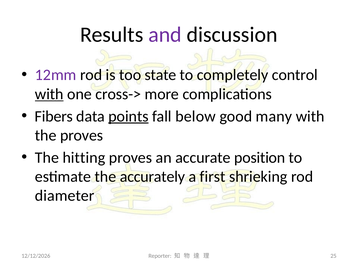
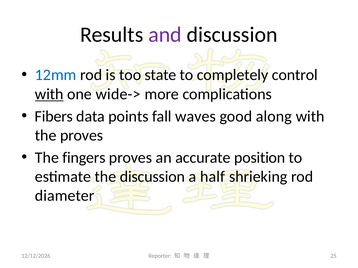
12mm colour: purple -> blue (56, 75)
cross->: cross-> -> wide-> (118, 94)
points underline: present -> none (128, 116)
below: below -> waves (196, 116)
many: many -> along (274, 116)
hitting: hitting -> fingers (84, 158)
the accurately: accurately -> discussion (152, 177)
first: first -> half (212, 177)
